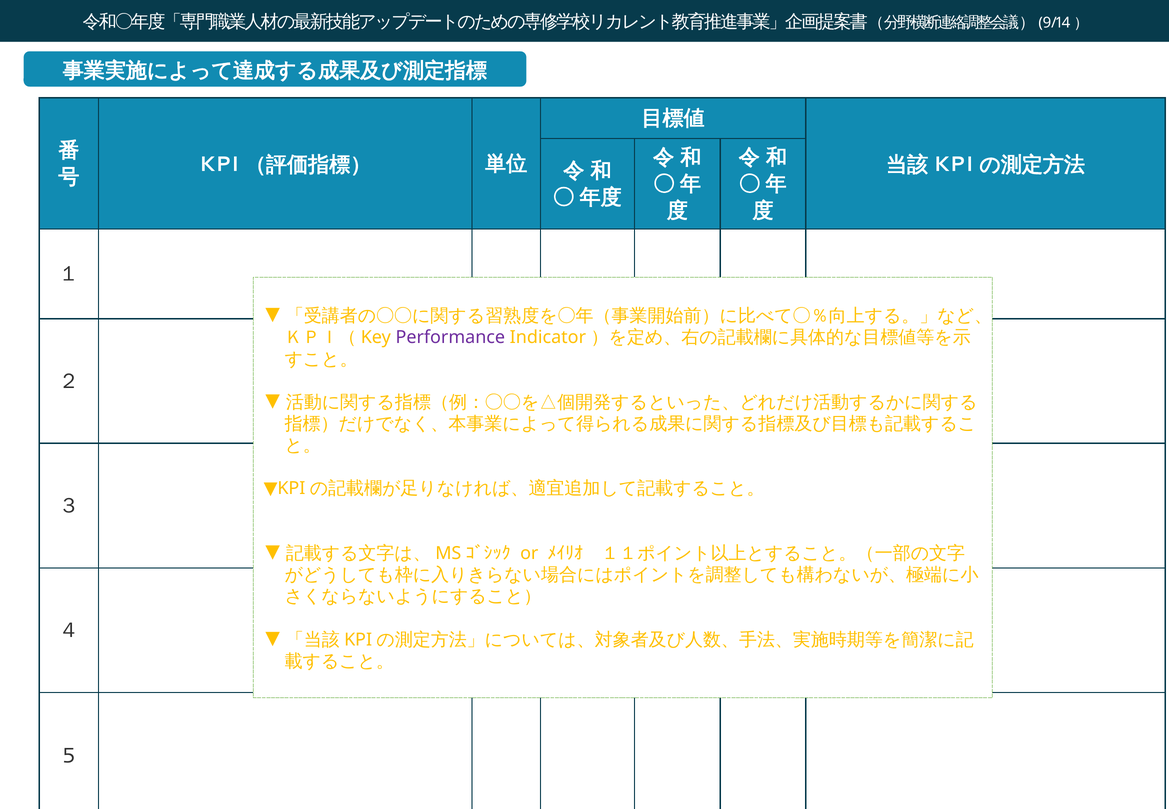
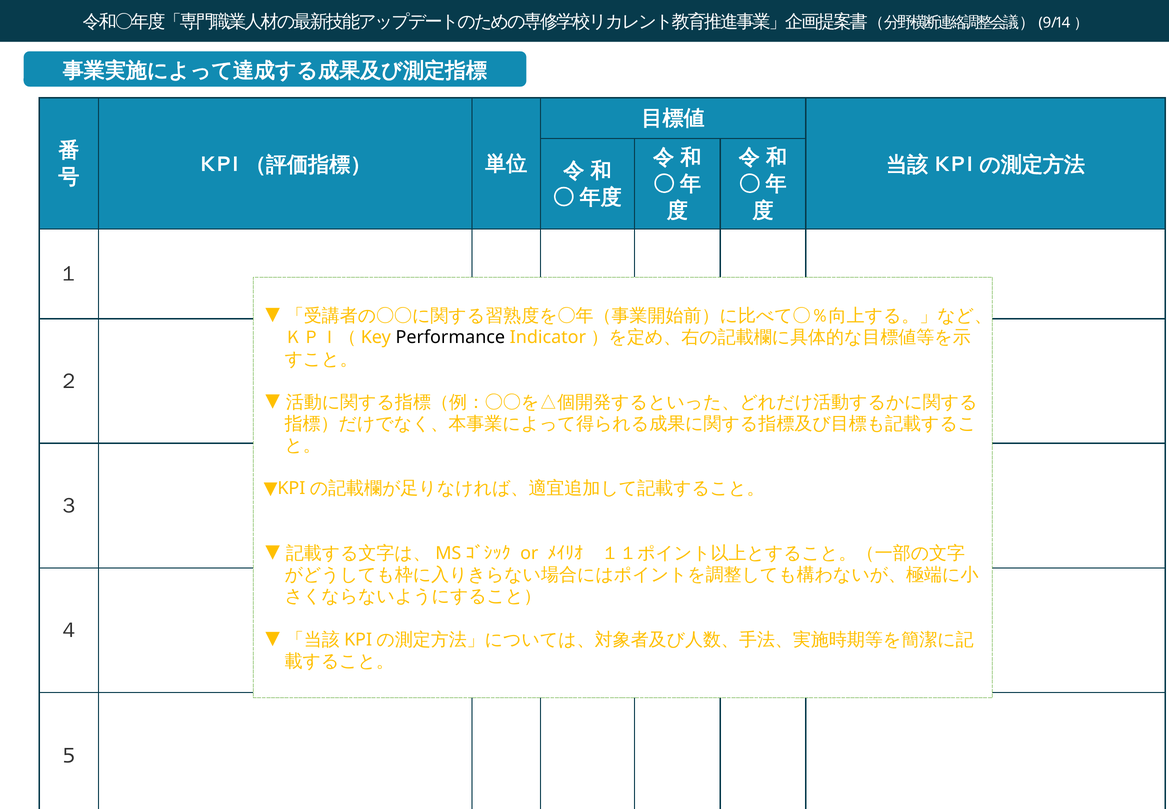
Performance colour: purple -> black (450, 338)
